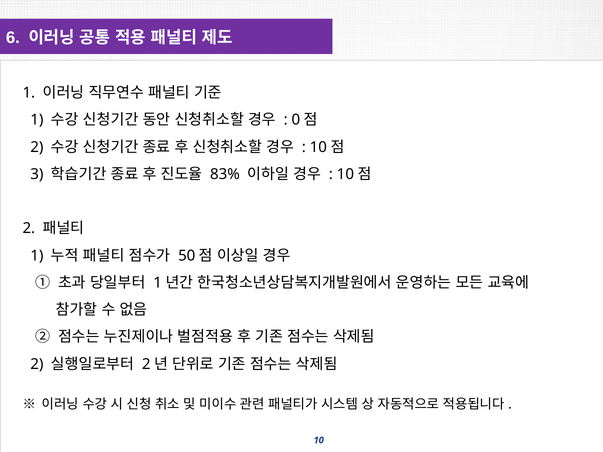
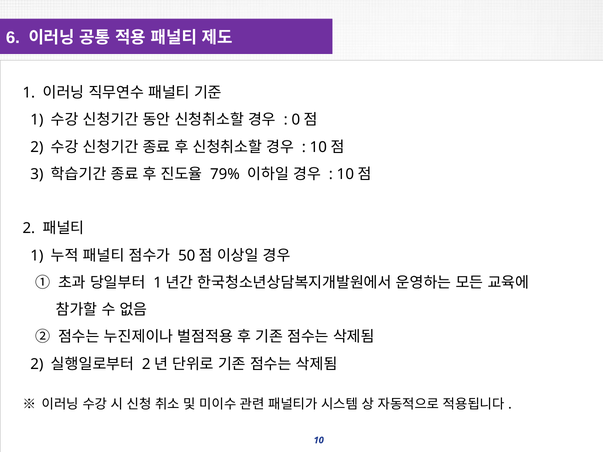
83%: 83% -> 79% (225, 174)
